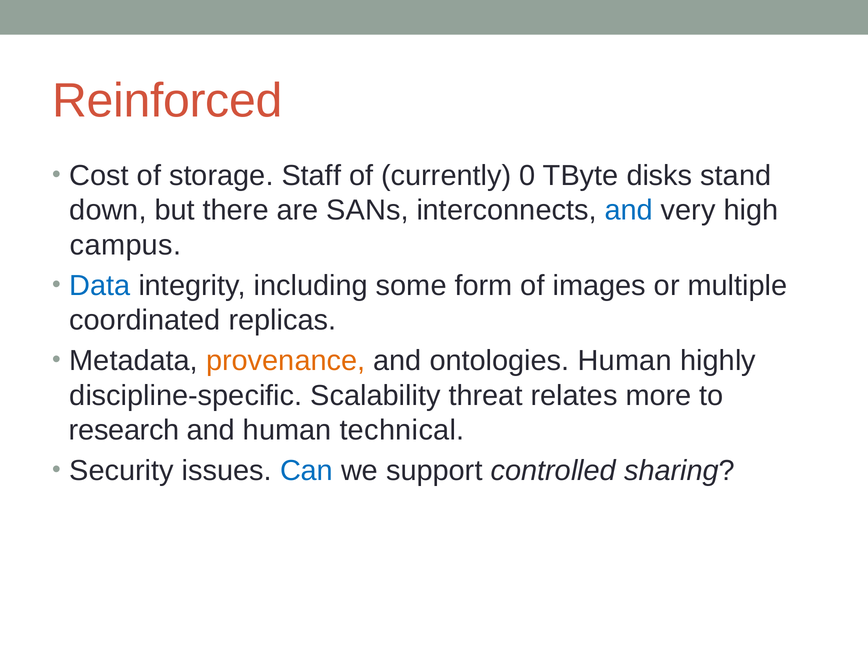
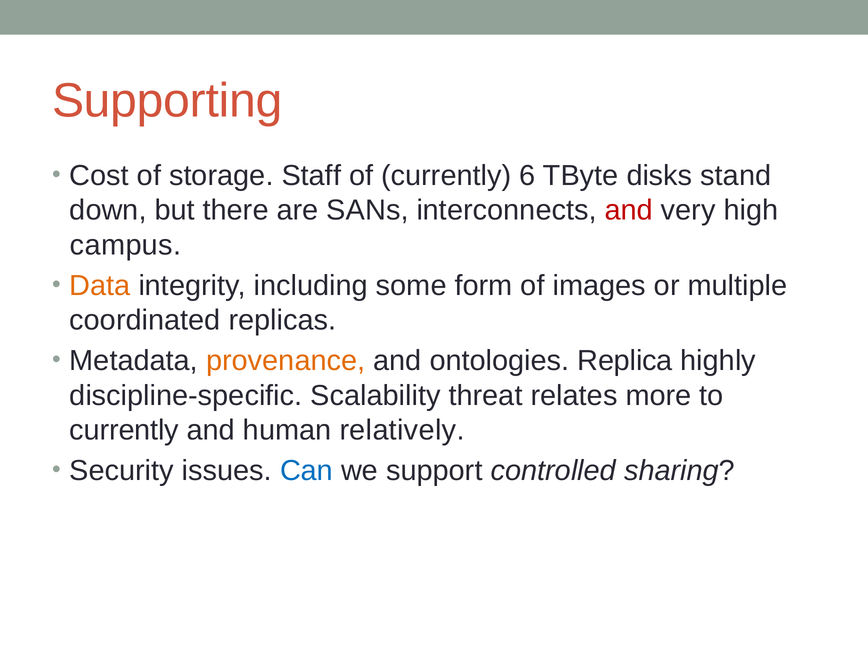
Reinforced: Reinforced -> Supporting (167, 101)
0: 0 -> 6 (527, 176)
and colour: blue -> red (629, 210)
Data colour: blue -> orange (100, 286)
ontologies Human: Human -> Replica (625, 361)
research: research -> currently (124, 430)
technical: technical -> relatively (402, 430)
